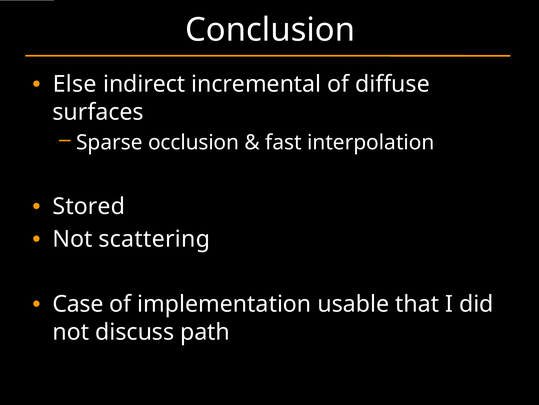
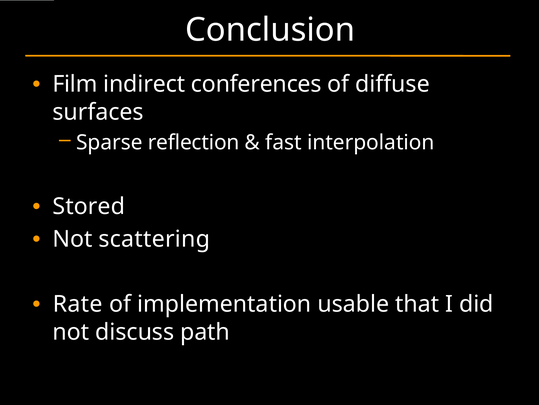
Else: Else -> Film (75, 84)
incremental: incremental -> conferences (256, 84)
occlusion: occlusion -> reflection (194, 142)
Case: Case -> Rate (78, 304)
